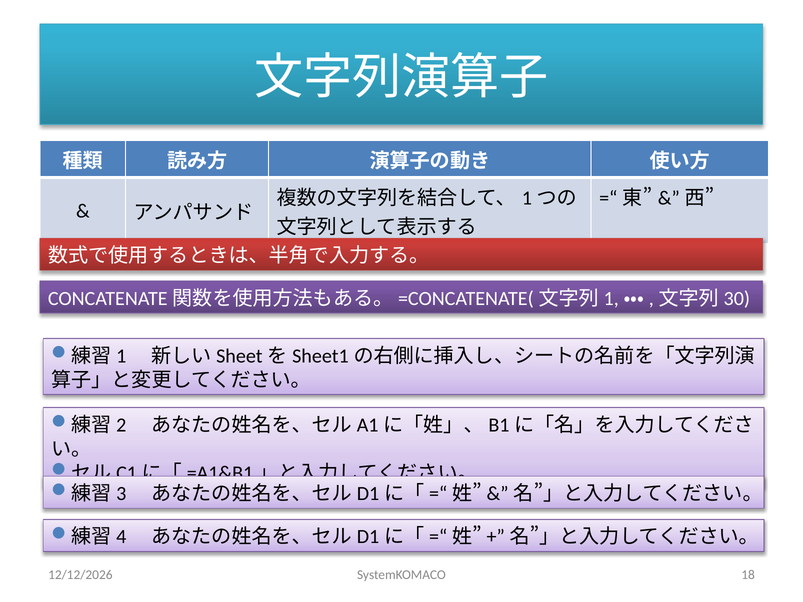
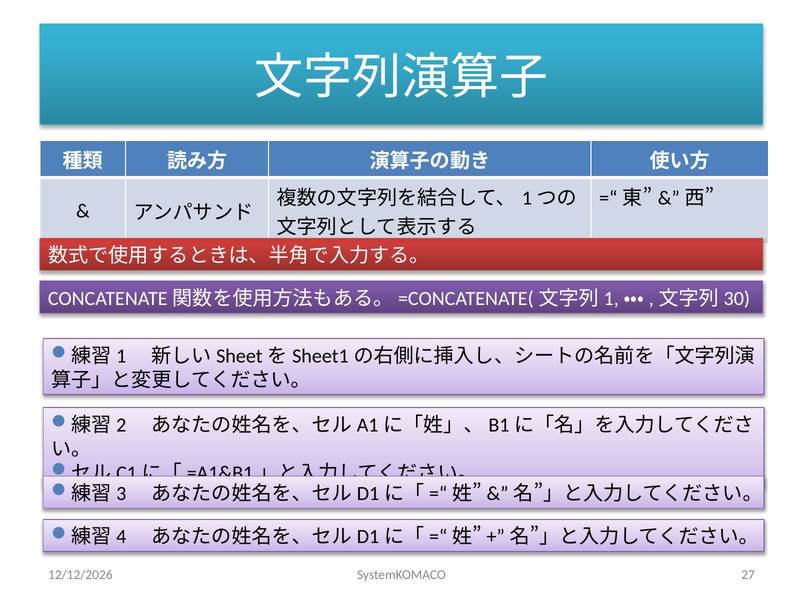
18: 18 -> 27 (748, 575)
